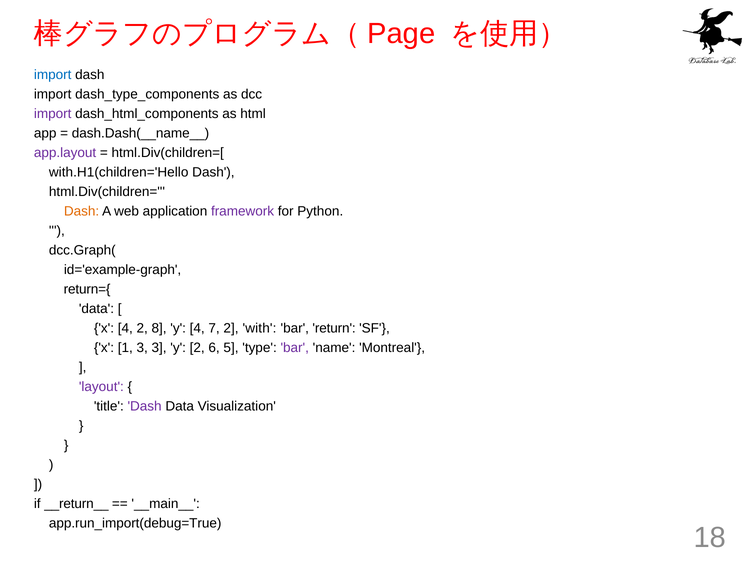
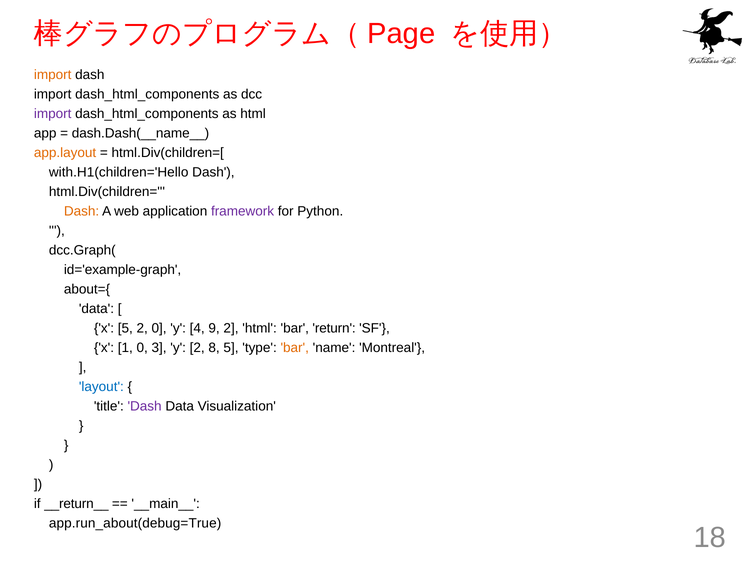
import colour: blue -> orange (53, 75)
dash_type_components: dash_type_components -> dash_html_components (147, 94)
app.layout colour: purple -> orange (65, 153)
return={: return={ -> about={ (87, 290)
x 4: 4 -> 5 (125, 329)
2 8: 8 -> 0 (159, 329)
7: 7 -> 9 (214, 329)
2 with: with -> html (260, 329)
1 3: 3 -> 0 (142, 348)
6: 6 -> 8 (214, 348)
bar colour: purple -> orange (295, 348)
layout colour: purple -> blue (101, 387)
app.run_import(debug=True: app.run_import(debug=True -> app.run_about(debug=True (135, 524)
